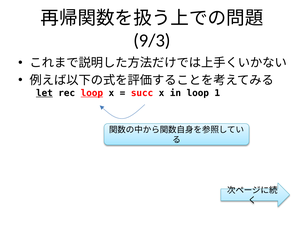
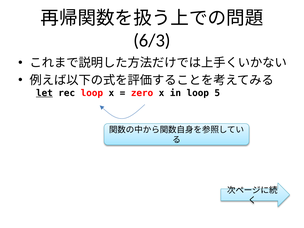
9/3: 9/3 -> 6/3 (152, 41)
loop underline: present -> none (92, 93)
succ: succ -> zero (142, 93)
1: 1 -> 5 (217, 93)
